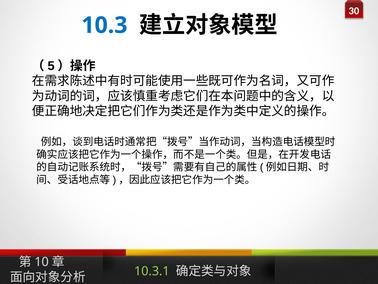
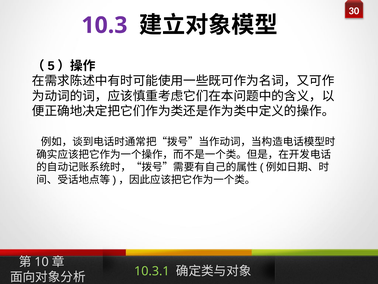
10.3 colour: blue -> purple (104, 25)
